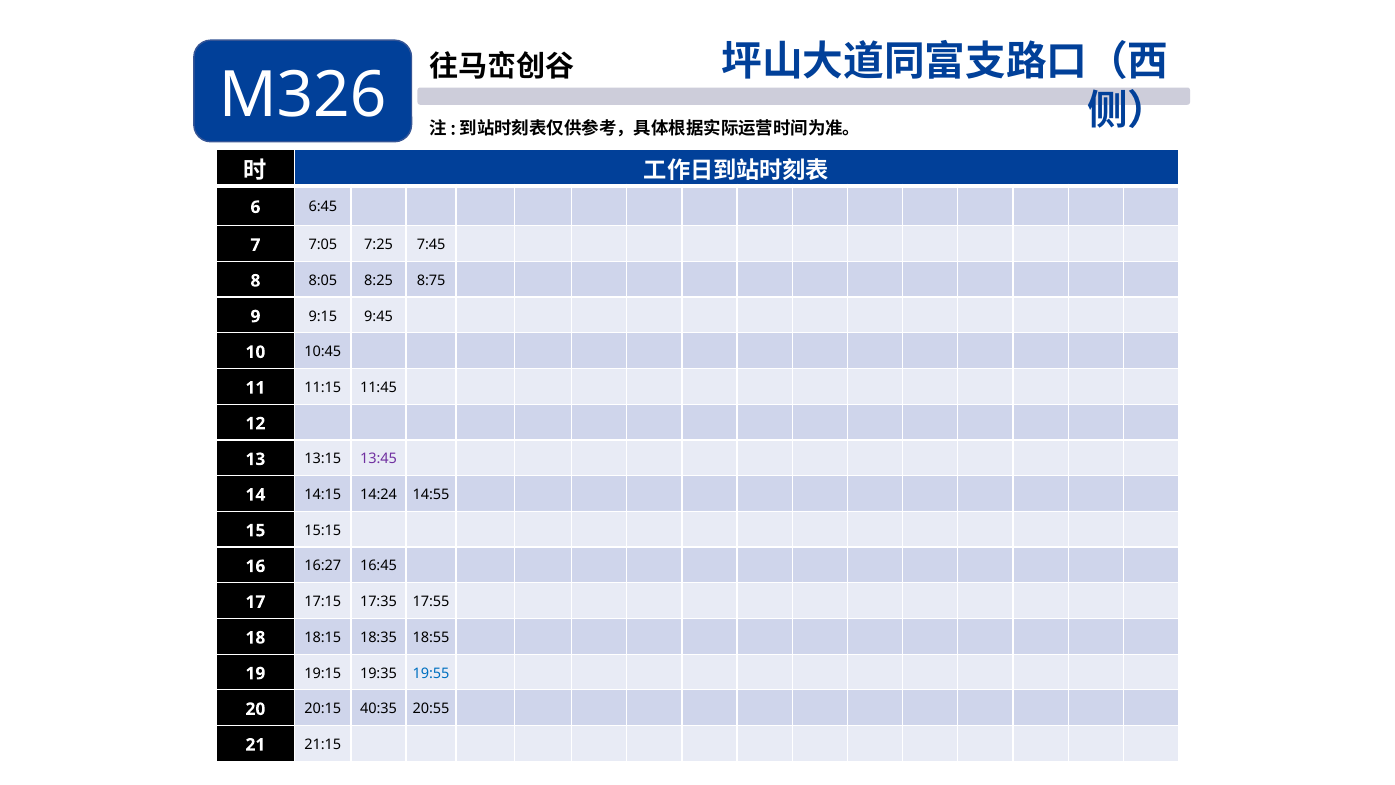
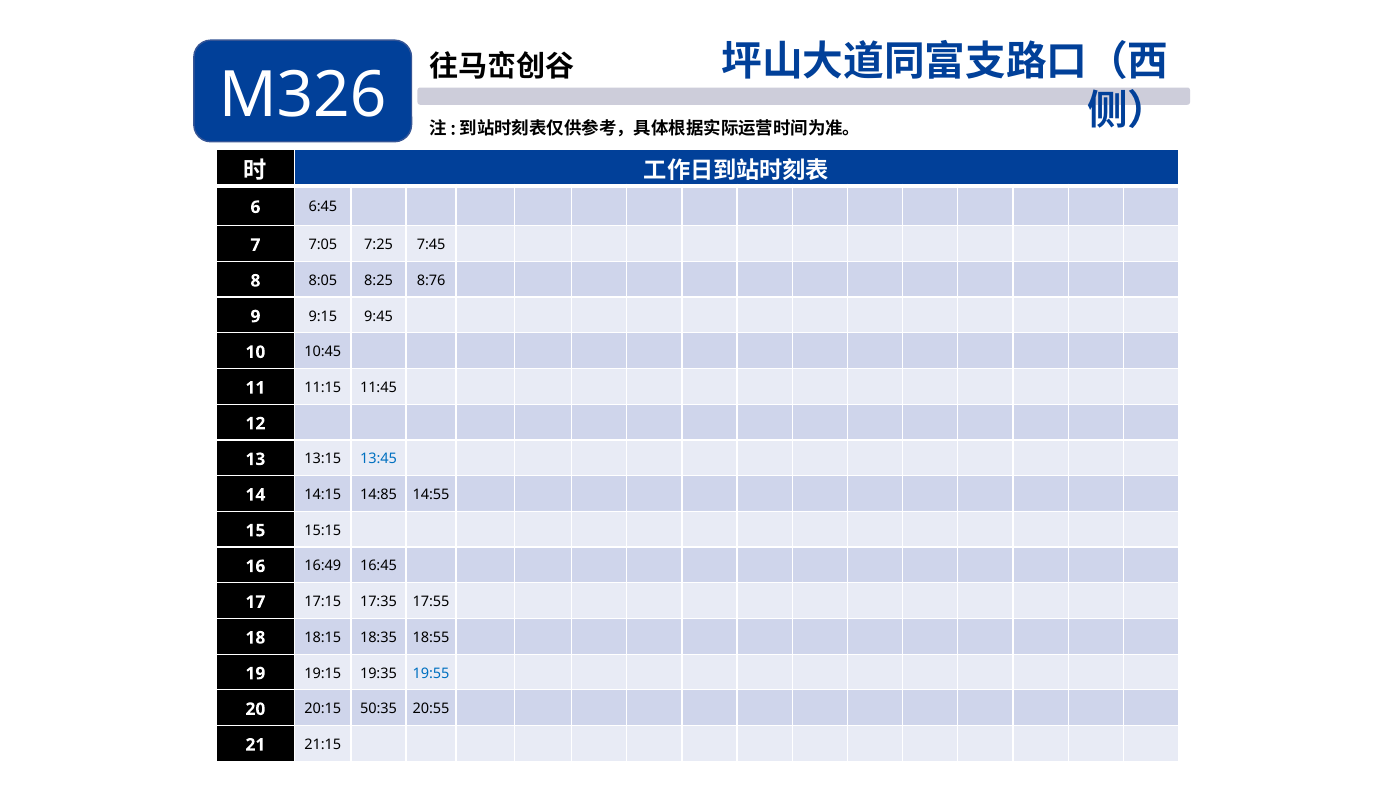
8:75: 8:75 -> 8:76 (431, 280)
13:45 colour: purple -> blue (379, 459)
14:24: 14:24 -> 14:85 (379, 495)
16:27: 16:27 -> 16:49 (323, 566)
40:35: 40:35 -> 50:35 (379, 709)
